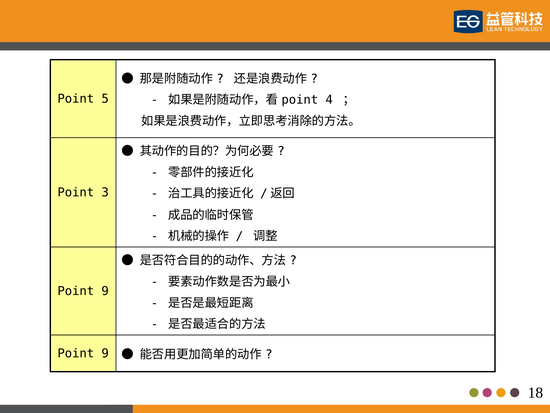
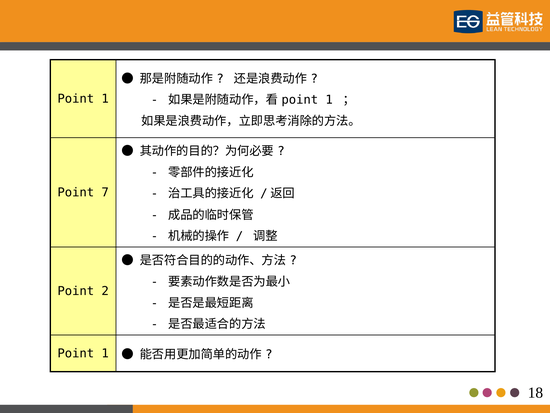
5: 5 -> 1 (105, 99)
4: 4 -> 1 (329, 100)
3: 3 -> 7 (105, 192)
9: 9 -> 2 (105, 291)
9: 9 -> 1 (105, 353)
